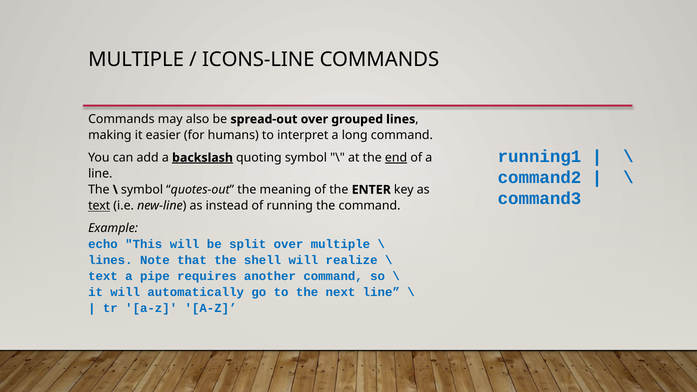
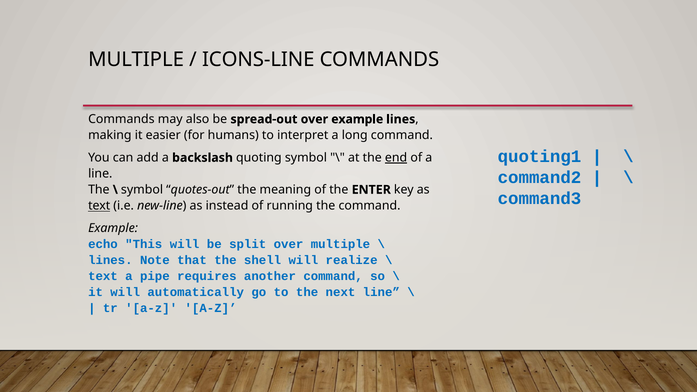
over grouped: grouped -> example (357, 119)
running1: running1 -> quoting1 (539, 157)
backslash underline: present -> none (203, 158)
